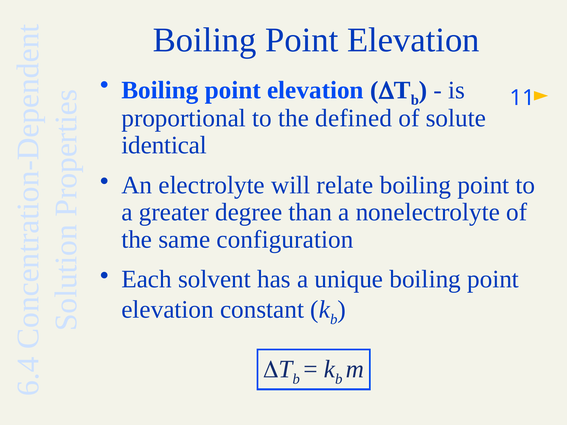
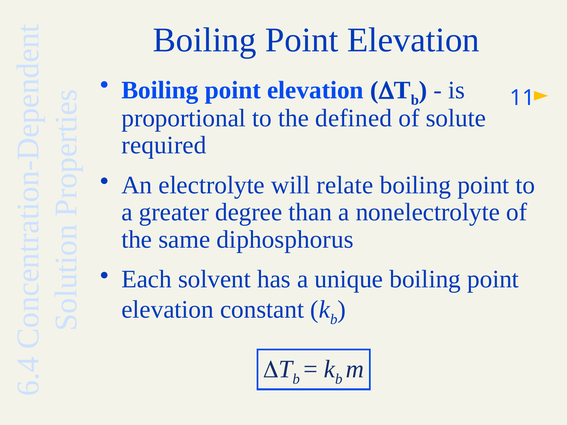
identical: identical -> required (164, 145)
configuration: configuration -> diphosphorus (285, 240)
